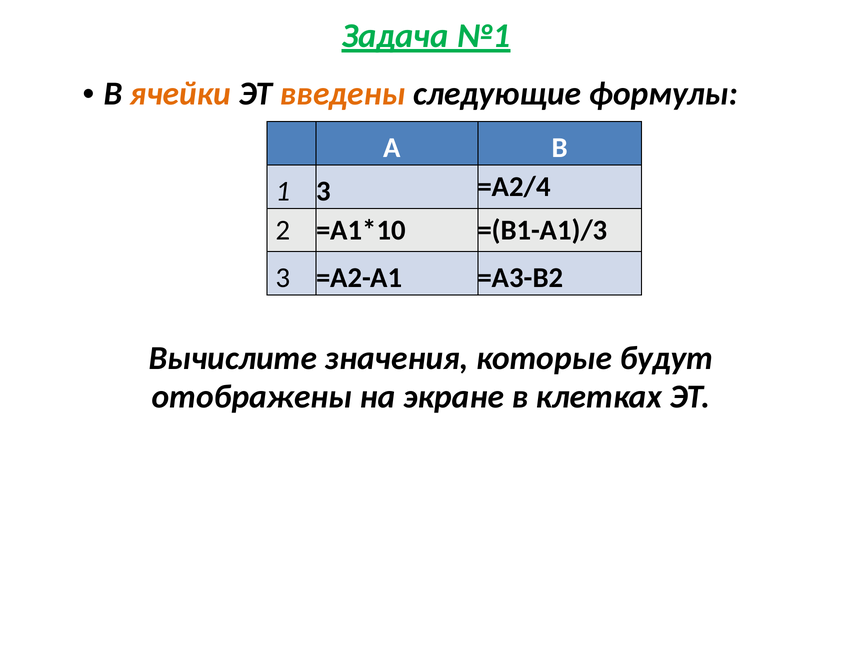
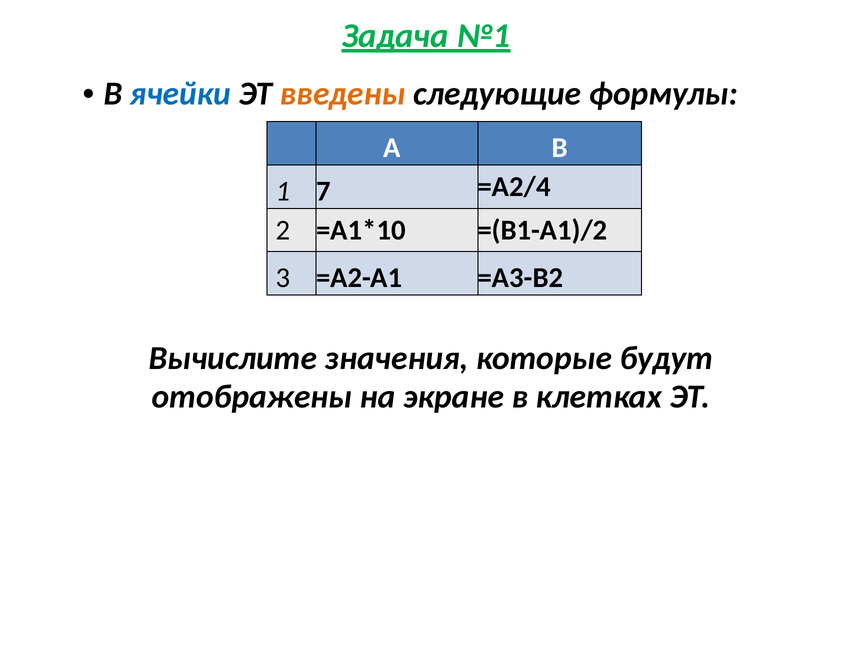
ячейки colour: orange -> blue (181, 94)
1 3: 3 -> 7 (323, 191)
=(B1-A1)/3: =(B1-A1)/3 -> =(B1-A1)/2 (543, 230)
